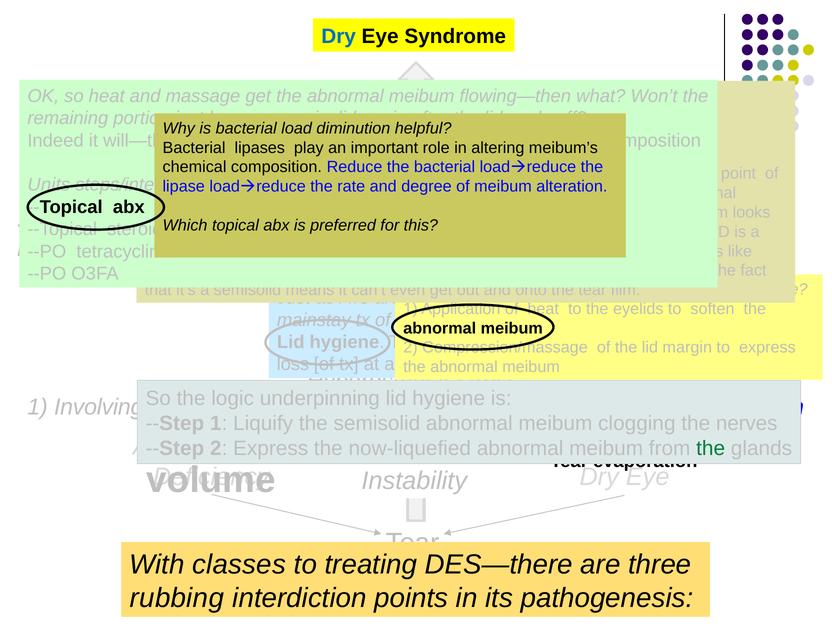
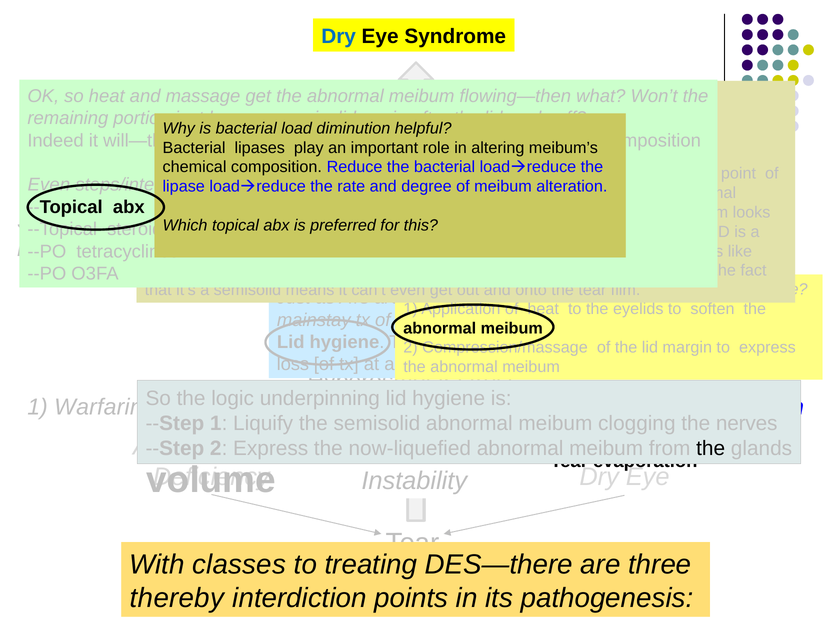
Units: Units -> Even (49, 185)
Involving: Involving -> Warfarin (99, 407)
the colour: green -> black (711, 448)
rubbing: rubbing -> thereby (177, 598)
